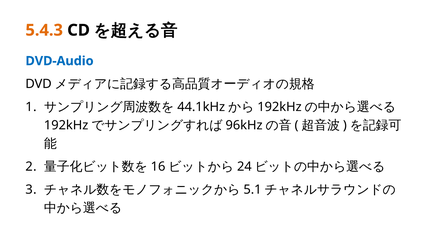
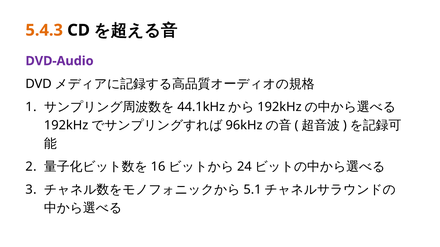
DVD-Audio colour: blue -> purple (60, 61)
